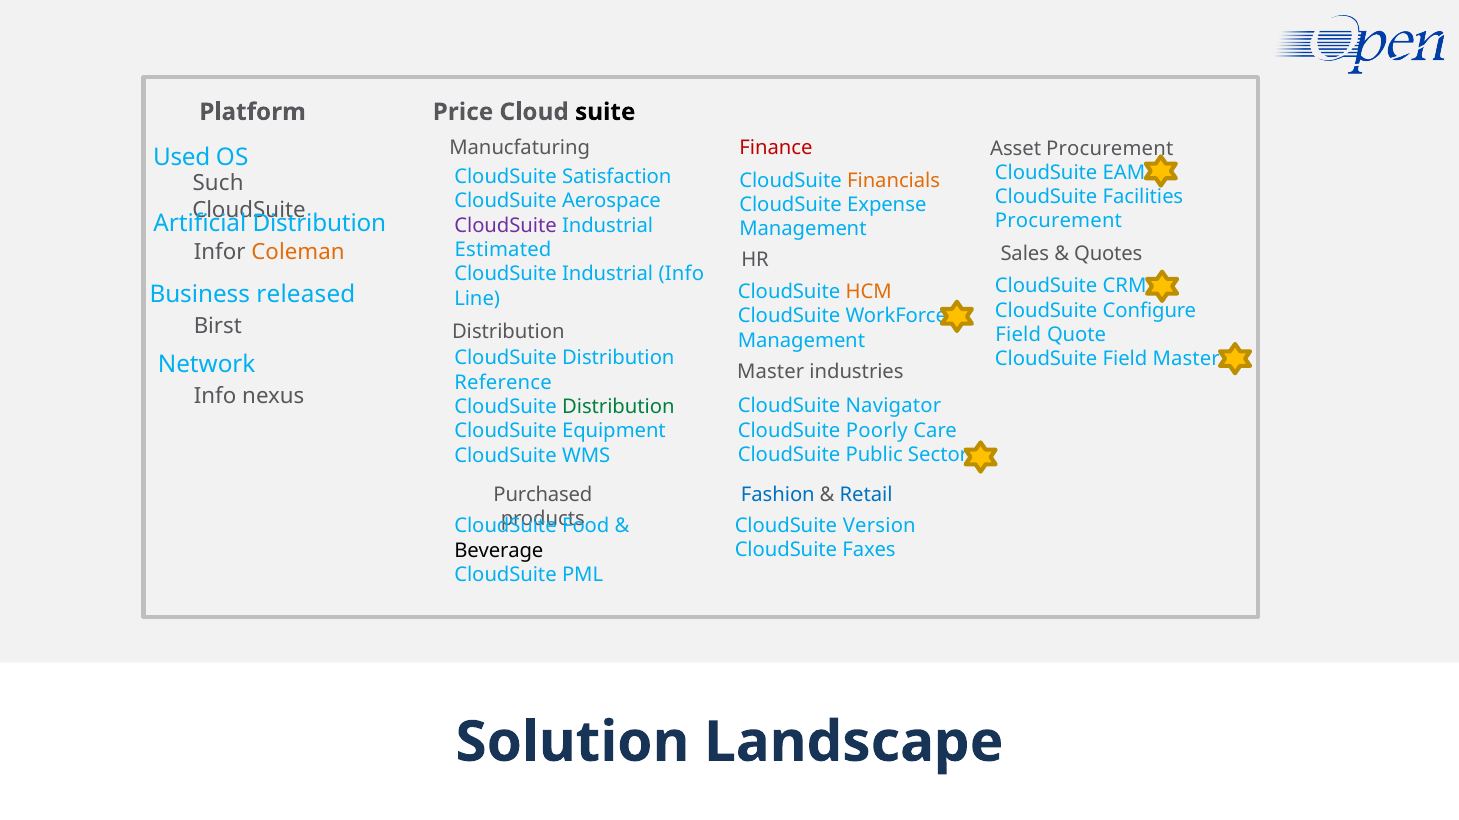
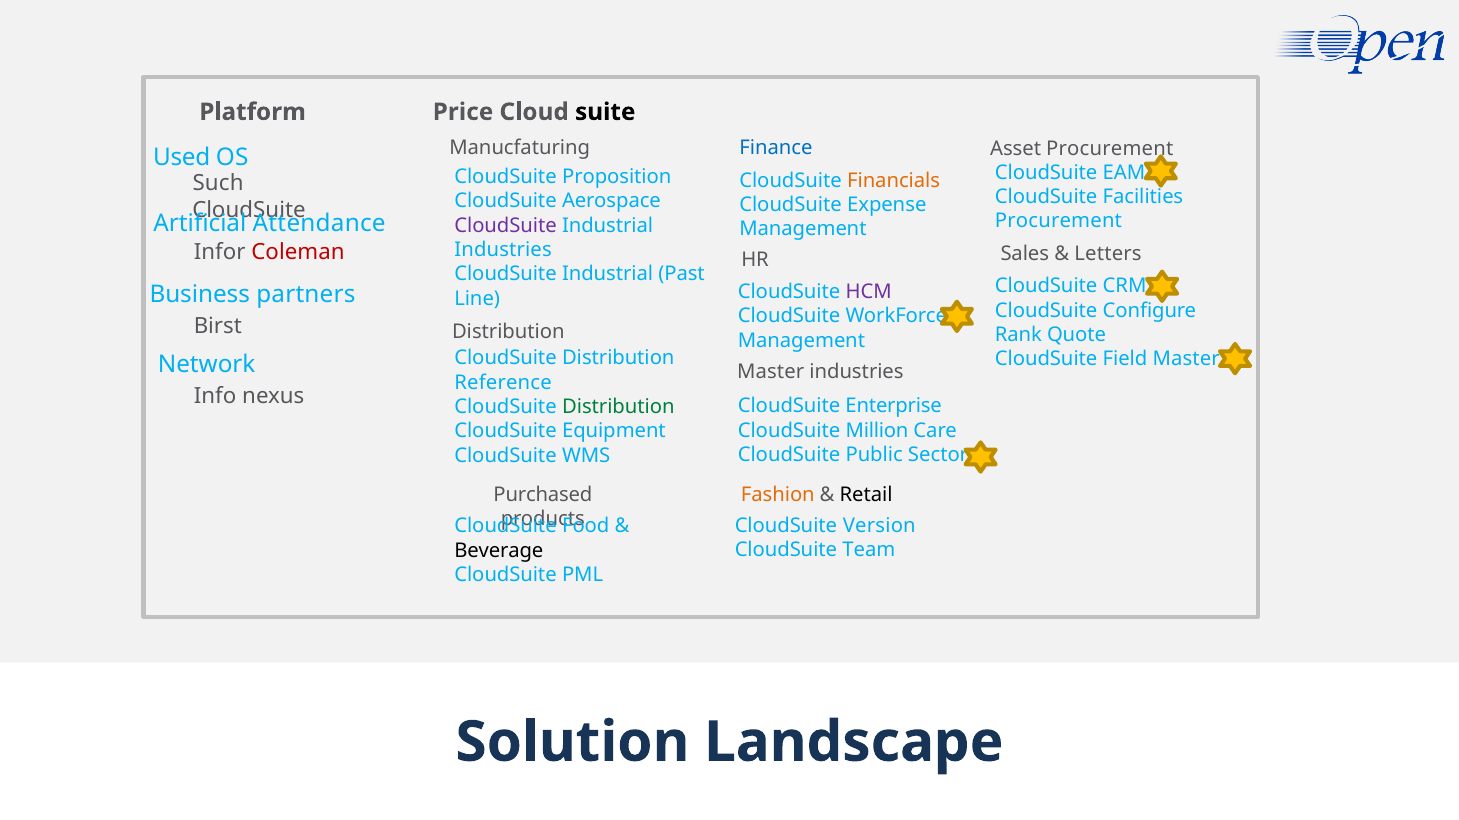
Finance colour: red -> blue (776, 148)
Satisfaction: Satisfaction -> Proposition (617, 177)
Artificial Distribution: Distribution -> Attendance (319, 224)
Estimated: Estimated -> Industries (503, 250)
Coleman colour: orange -> red (298, 252)
Quotes: Quotes -> Letters (1108, 254)
Industrial Info: Info -> Past (682, 274)
HCM colour: orange -> purple (869, 292)
released: released -> partners (306, 295)
Field: Field -> Rank (1018, 335)
Navigator: Navigator -> Enterprise (894, 406)
Poorly: Poorly -> Million (877, 431)
Fashion colour: blue -> orange (778, 495)
Retail colour: blue -> black (866, 495)
Faxes: Faxes -> Team (869, 550)
